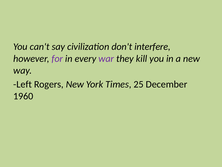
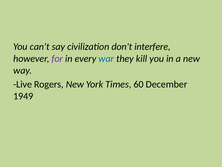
war colour: purple -> blue (106, 58)
Left: Left -> Live (23, 84)
25: 25 -> 60 (139, 84)
1960: 1960 -> 1949 (23, 96)
